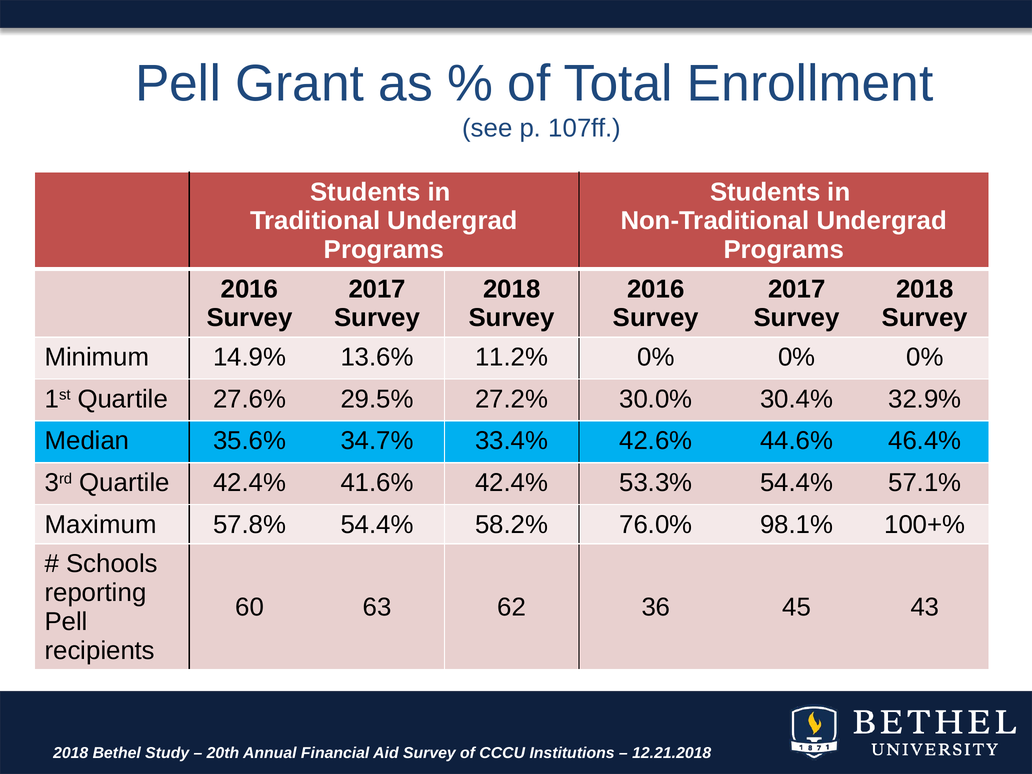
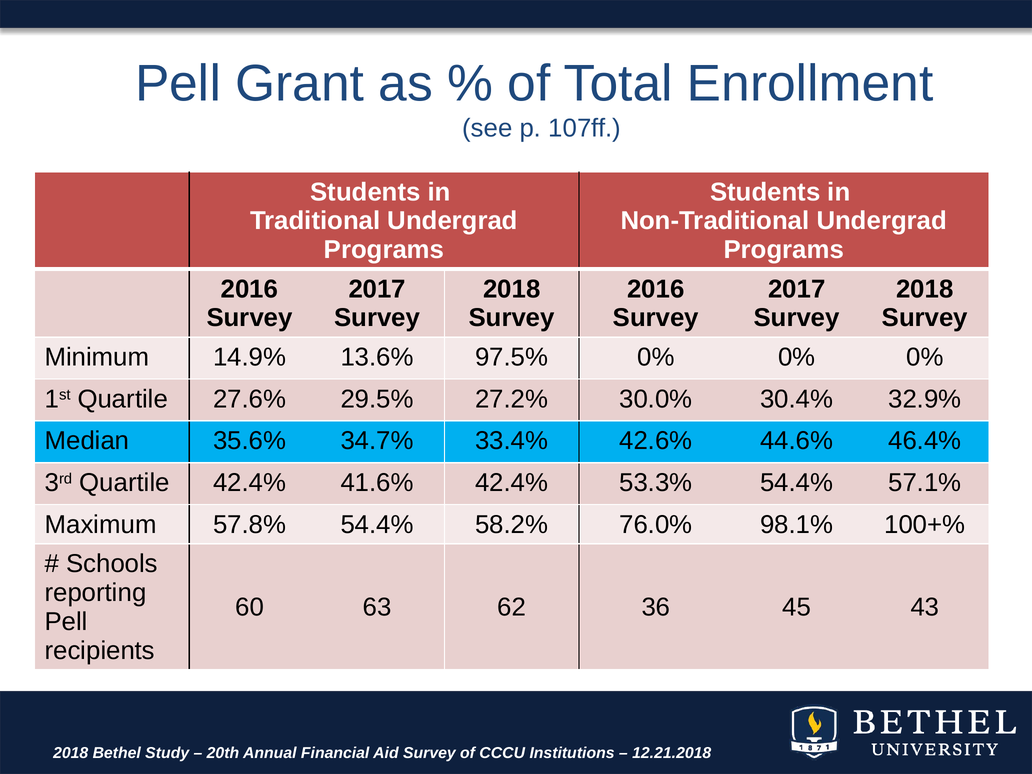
11.2%: 11.2% -> 97.5% (512, 357)
